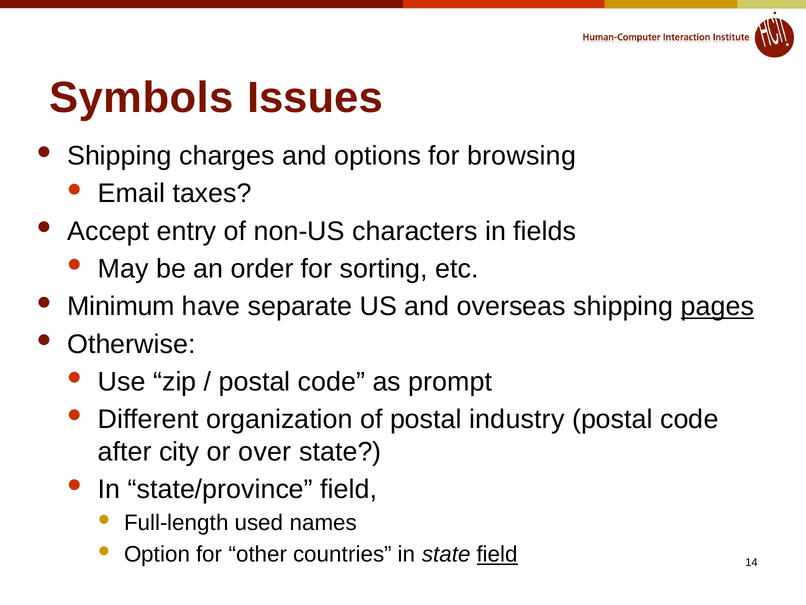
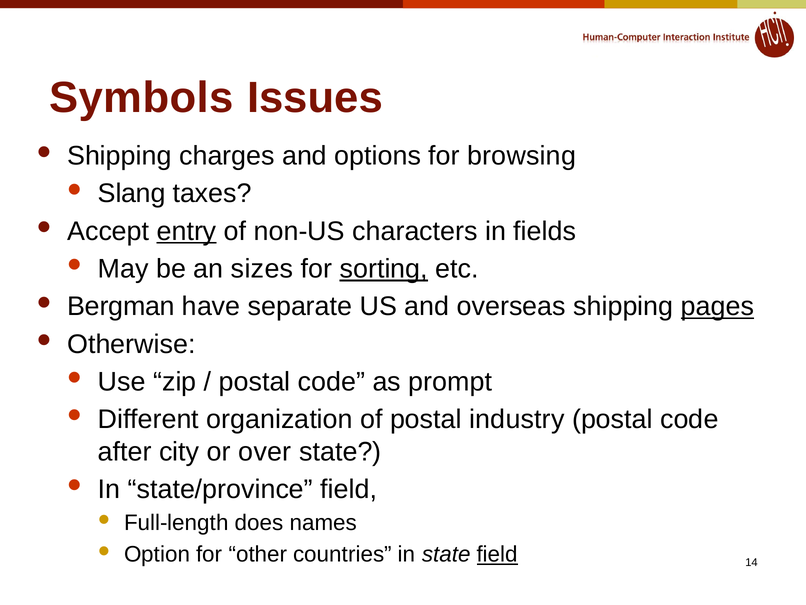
Email: Email -> Slang (132, 193)
entry underline: none -> present (187, 231)
order: order -> sizes (262, 269)
sorting underline: none -> present (384, 269)
Minimum: Minimum -> Bergman (121, 306)
used: used -> does (259, 523)
